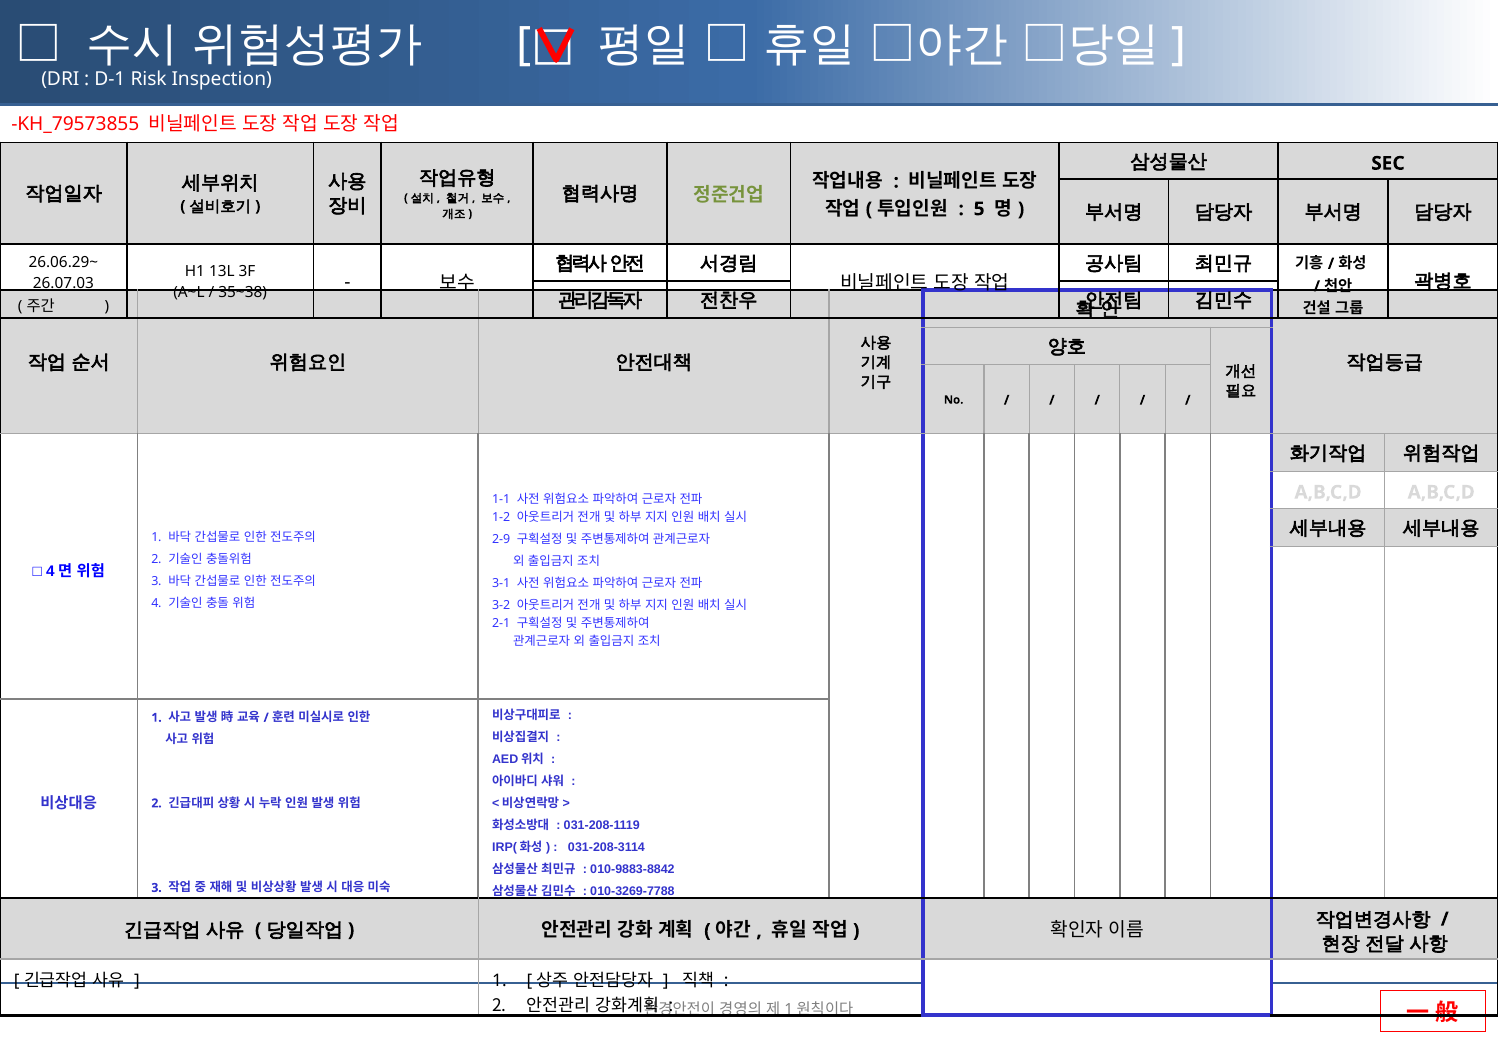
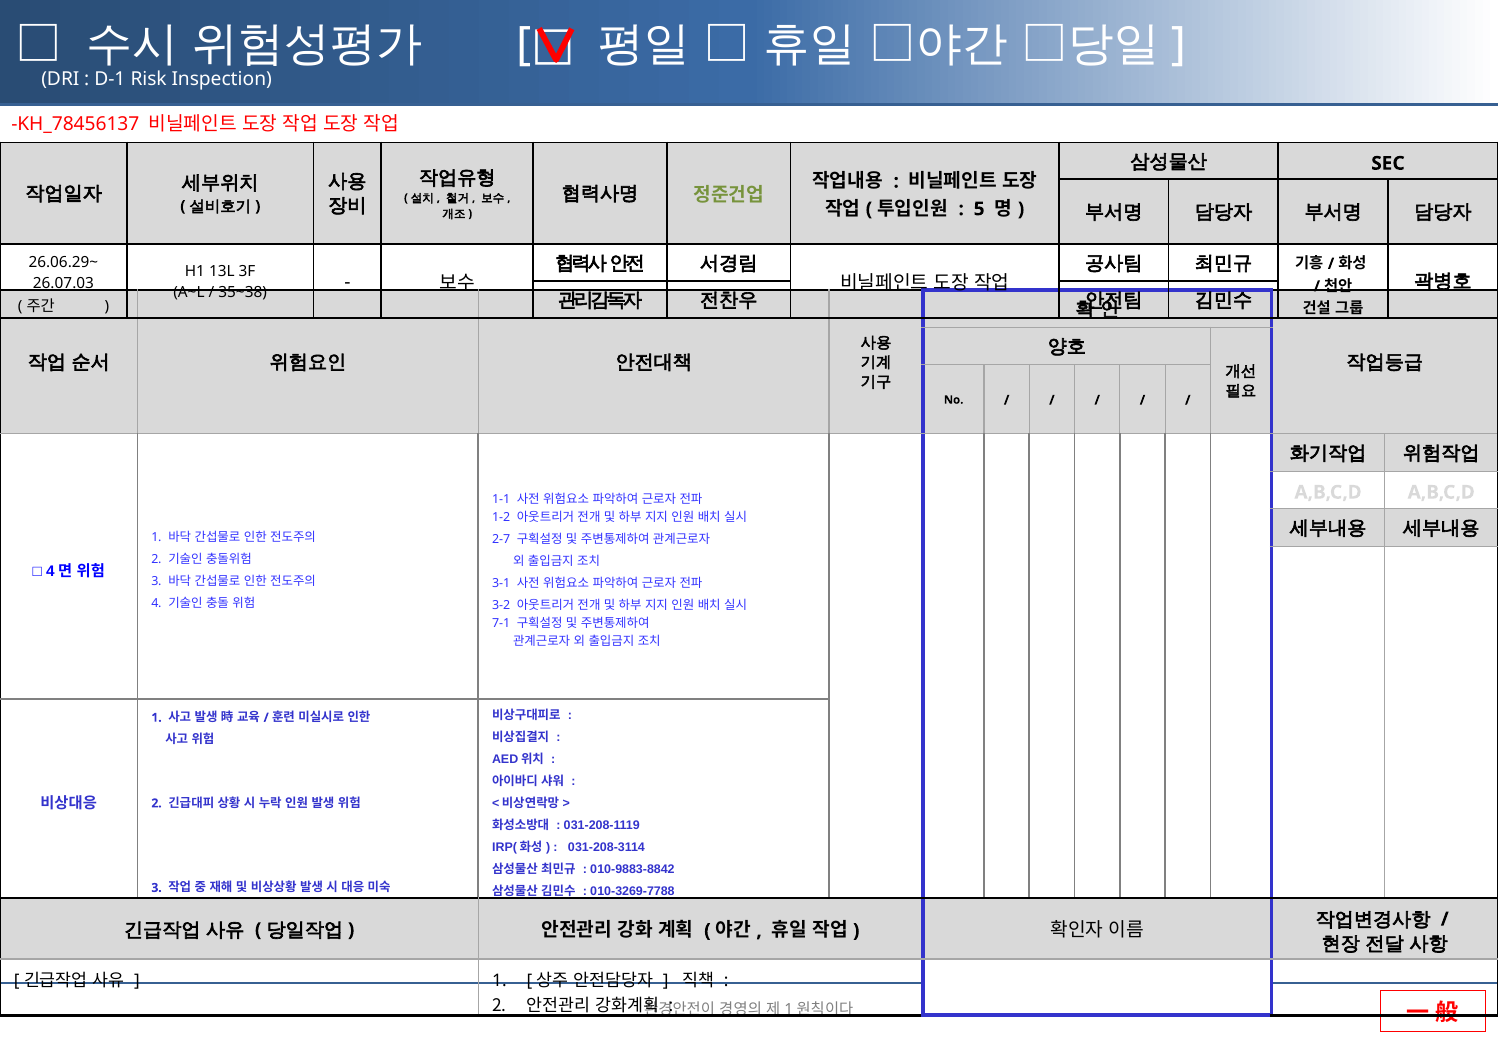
KH_79573855: KH_79573855 -> KH_78456137 (75, 124)
2-9: 2-9 -> 2-7 (501, 539)
2-1: 2-1 -> 7-1 (501, 624)
